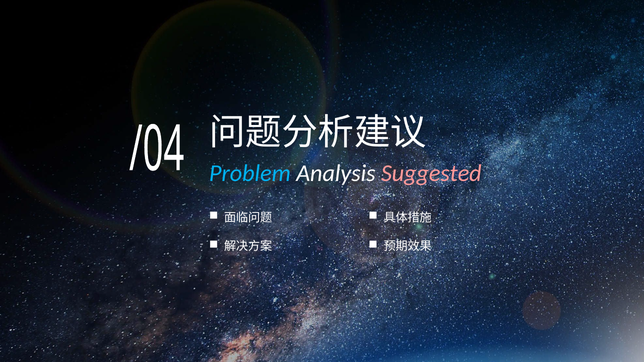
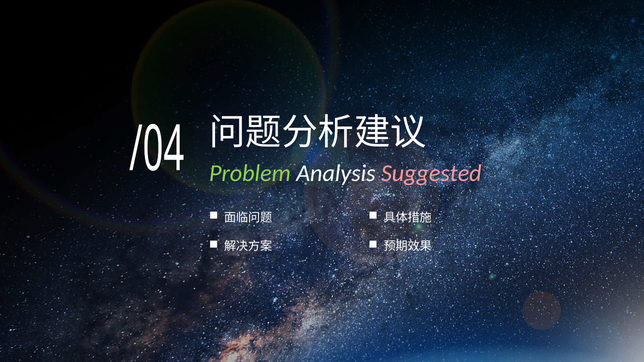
Problem colour: light blue -> light green (250, 173)
